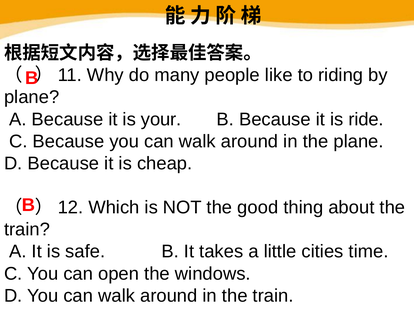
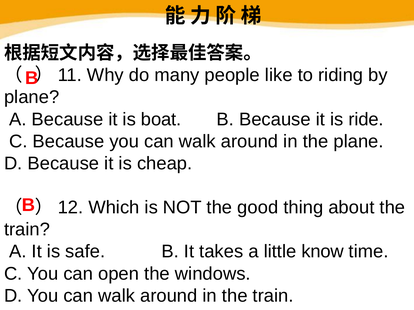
your: your -> boat (161, 119)
cities: cities -> know (323, 252)
